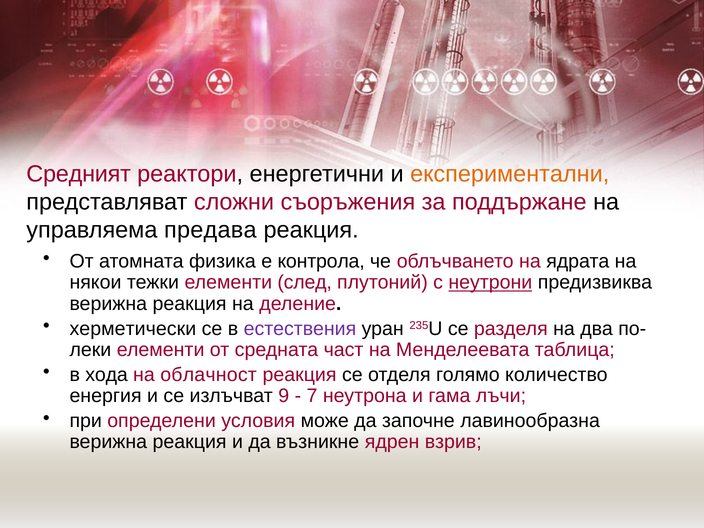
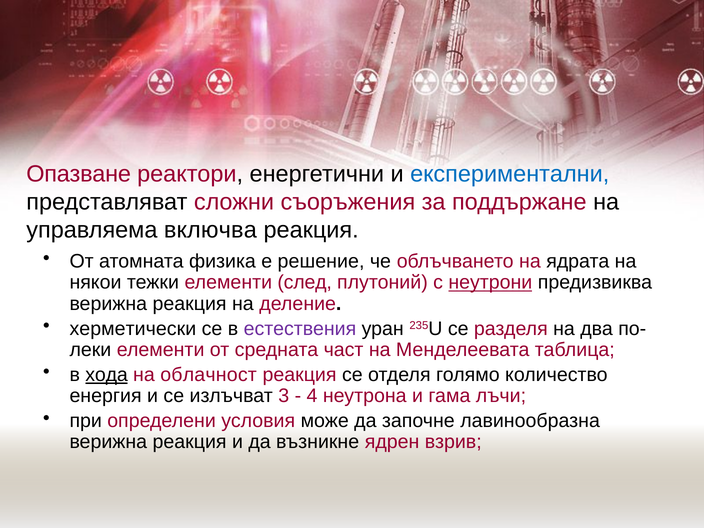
Средният: Средният -> Опазване (79, 174)
експериментални colour: orange -> blue (510, 174)
предава: предава -> включва (210, 230)
контрола: контрола -> решение (321, 261)
хода underline: none -> present (107, 375)
9: 9 -> 3 (284, 396)
7: 7 -> 4 (312, 396)
